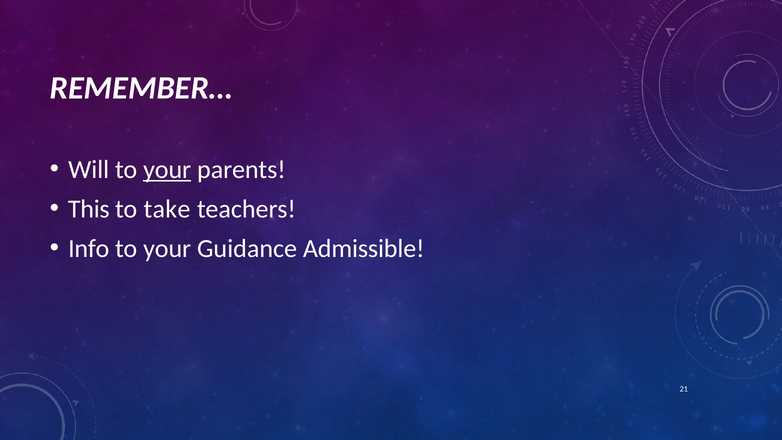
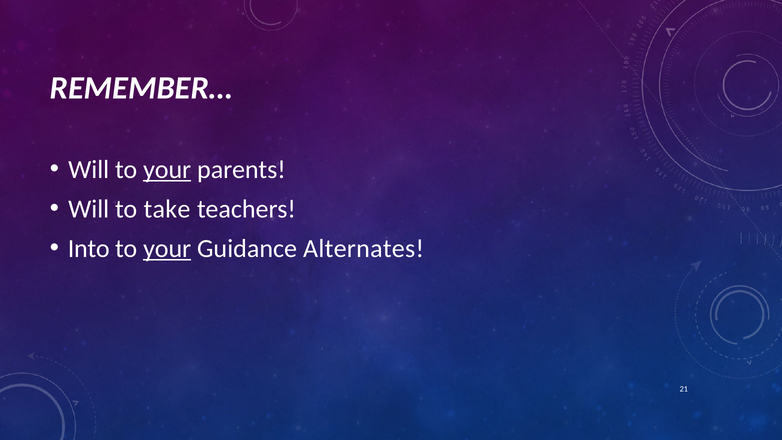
This: This -> Will (89, 209)
Info: Info -> Into (89, 248)
your underline: none -> present (167, 248)
Admissible: Admissible -> Alternates (364, 248)
